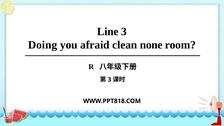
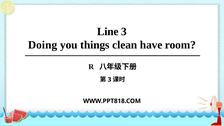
afraid: afraid -> things (95, 45)
none: none -> have (151, 45)
